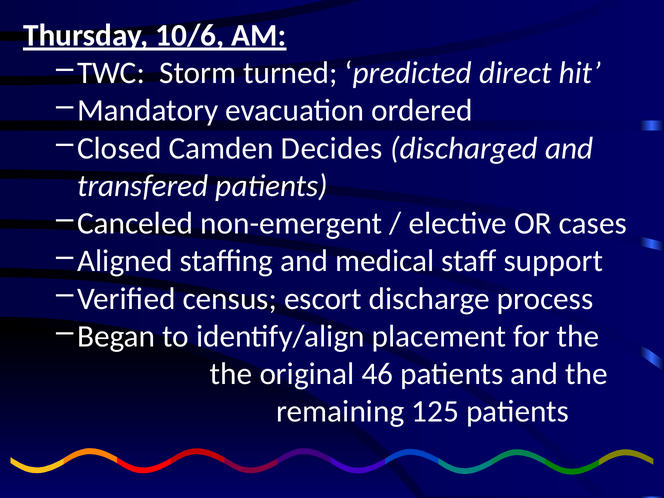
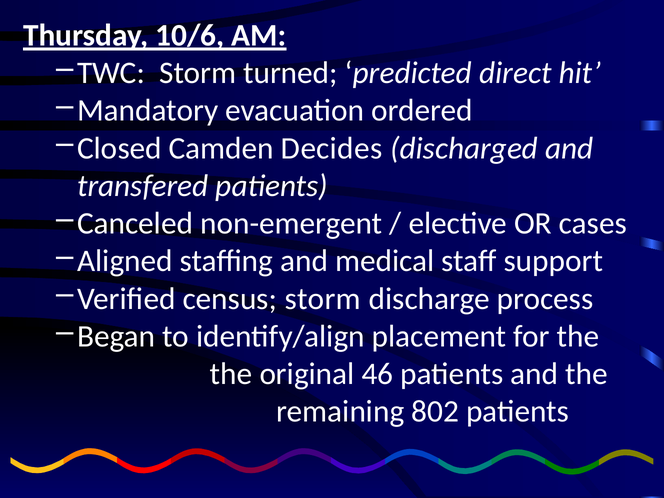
census escort: escort -> storm (323, 299)
125: 125 -> 802 (435, 412)
